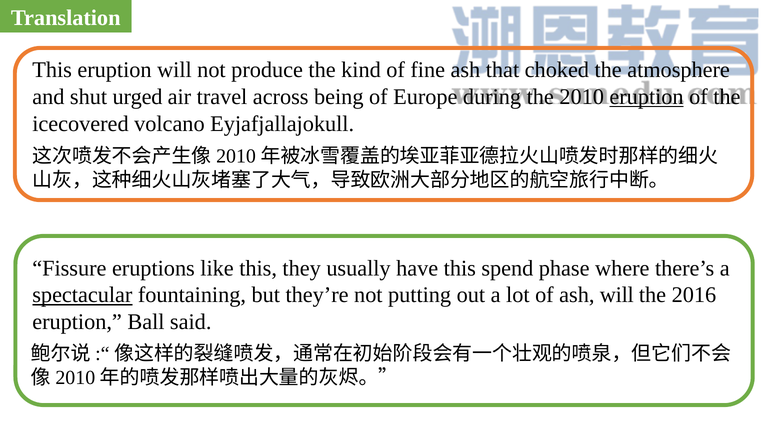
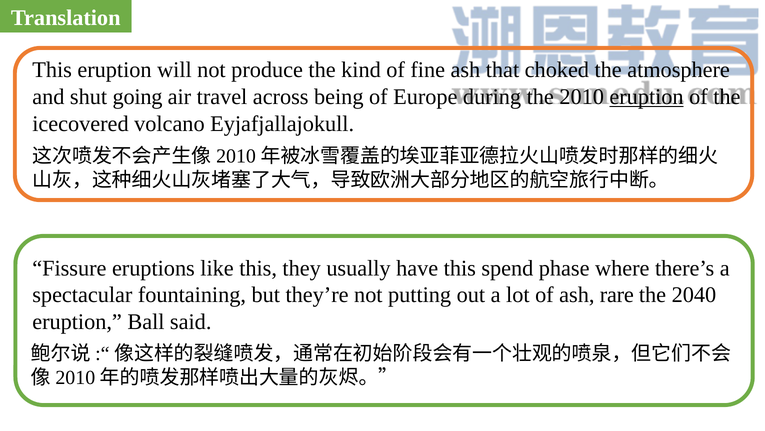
urged: urged -> going (138, 97)
spectacular underline: present -> none (82, 295)
ash will: will -> rare (617, 295)
2016: 2016 -> 2040 (694, 295)
